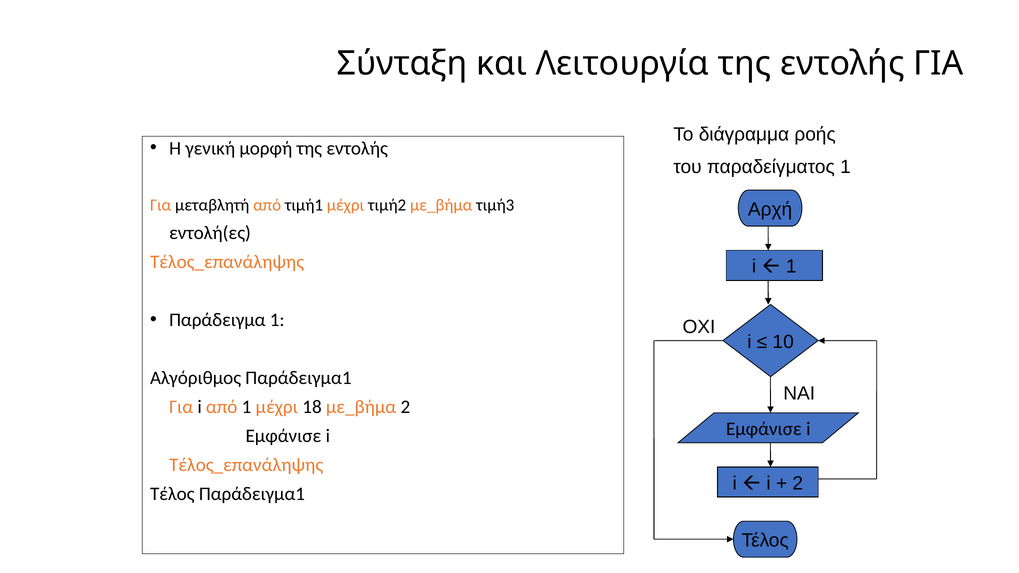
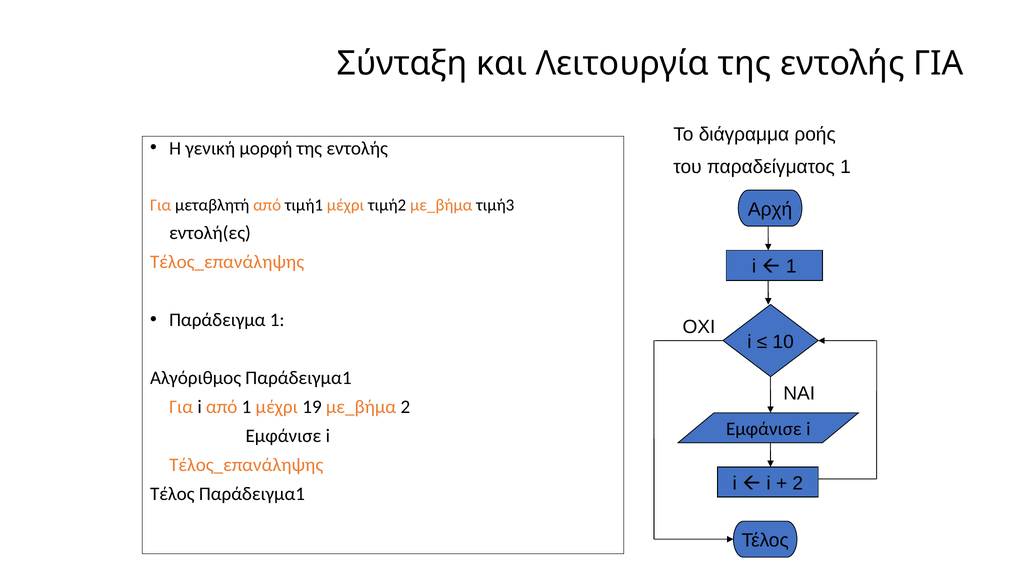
18: 18 -> 19 (312, 407)
